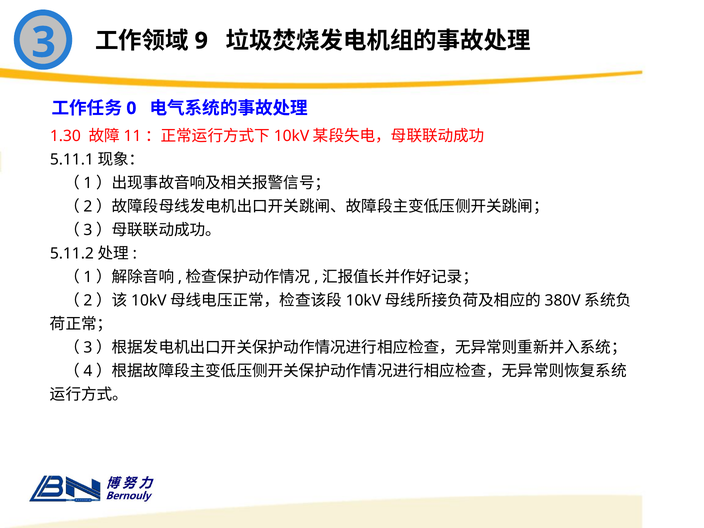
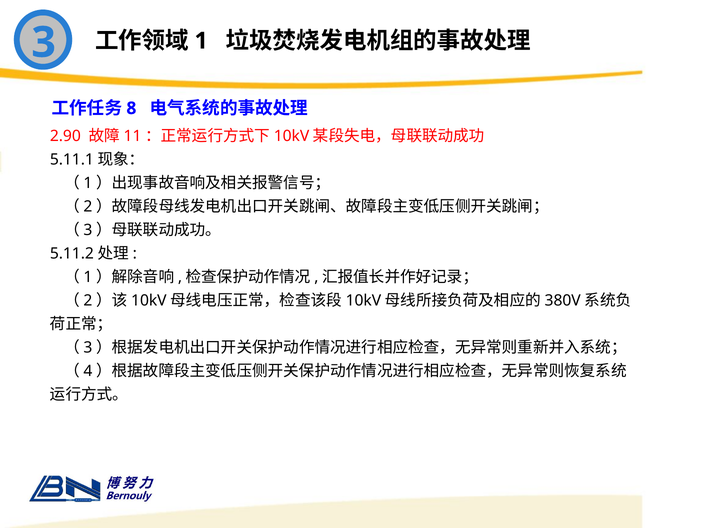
9: 9 -> 1 (201, 41)
0: 0 -> 8 (131, 108)
1.30: 1.30 -> 2.90 (65, 136)
